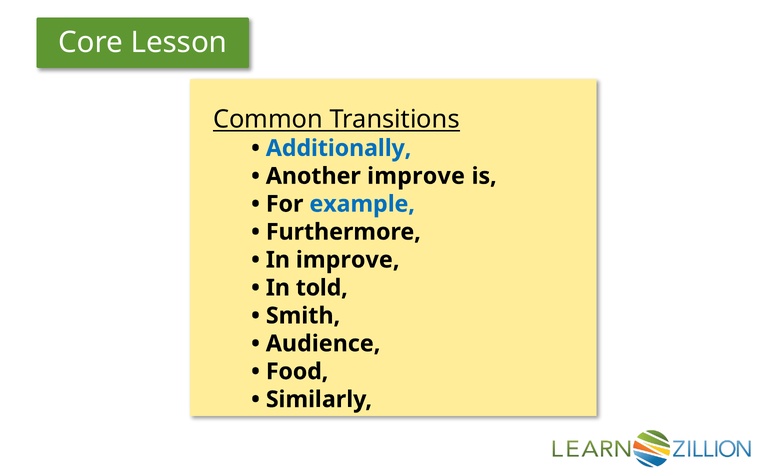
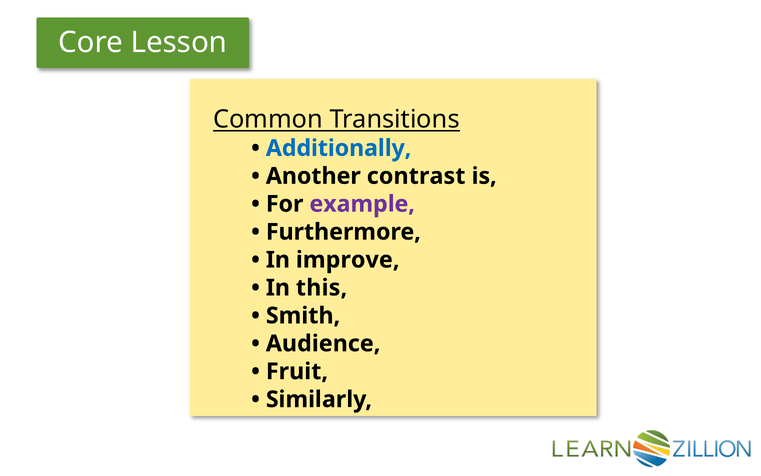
Another improve: improve -> contrast (416, 176)
example colour: blue -> purple (362, 204)
told: told -> this (322, 288)
Food: Food -> Fruit (297, 371)
